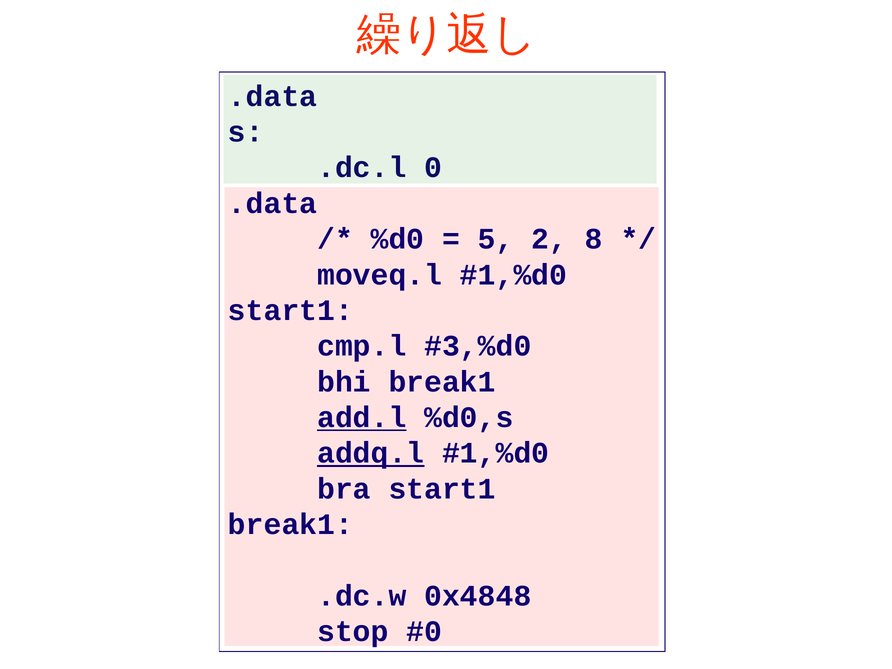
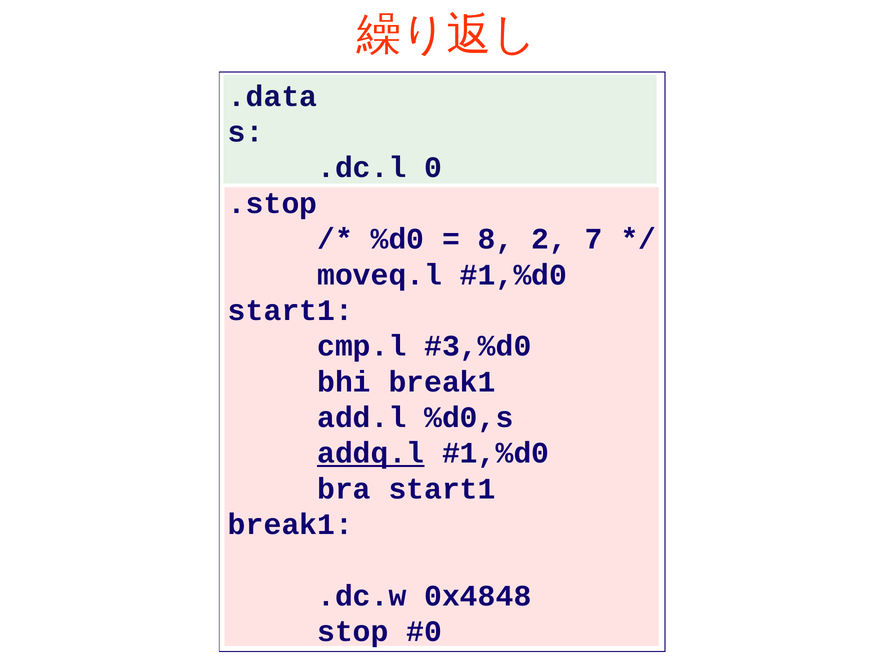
.data: .data -> .stop (273, 203)
5: 5 -> 8 (496, 239)
8: 8 -> 7 (594, 239)
add.l underline: present -> none (362, 417)
